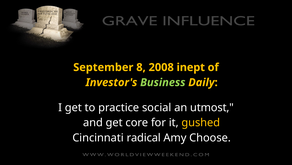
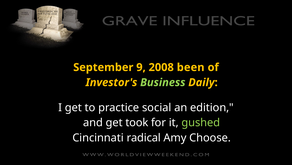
8: 8 -> 9 (141, 67)
inept: inept -> been (191, 67)
utmost: utmost -> edition (212, 107)
core: core -> took (137, 122)
gushed colour: yellow -> light green (201, 122)
